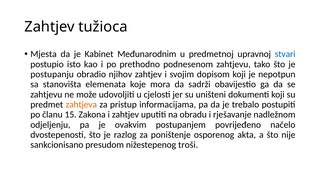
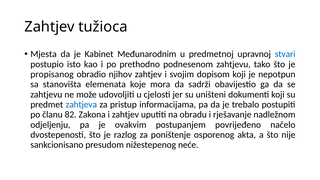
postupanju: postupanju -> propisanog (52, 74)
zahtjeva colour: orange -> blue (81, 105)
15: 15 -> 82 (71, 115)
troši: troši -> neće (188, 145)
